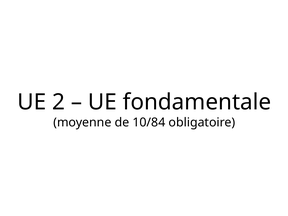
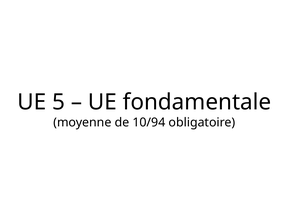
2: 2 -> 5 (59, 102)
10/84: 10/84 -> 10/94 (149, 122)
